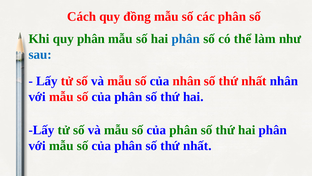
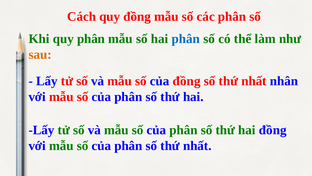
sau colour: blue -> orange (40, 54)
của nhân: nhân -> đồng (187, 81)
thứ hai phân: phân -> đồng (273, 130)
